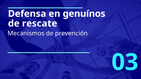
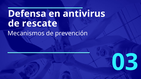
genuínos: genuínos -> antivirus (84, 14)
